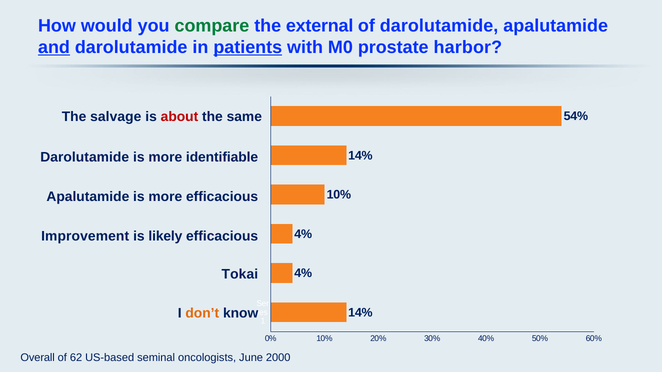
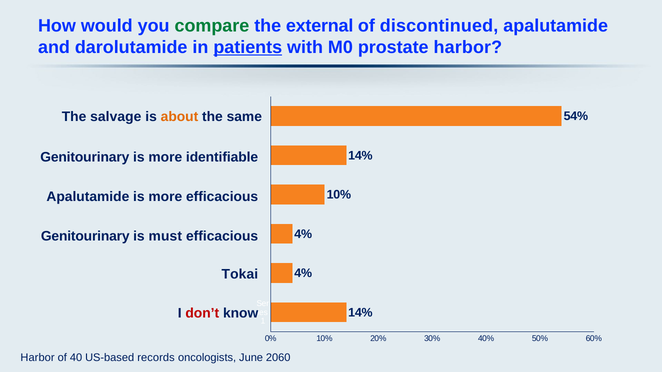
of darolutamide: darolutamide -> discontinued (439, 26)
and underline: present -> none (54, 47)
about colour: red -> orange (179, 117)
Darolutamide: Darolutamide -> Genitourinary (85, 157)
Improvement: Improvement -> Genitourinary (85, 236)
likely: likely -> must (165, 236)
don’t colour: orange -> red (202, 313)
Overall: Overall -> Harbor (38, 358)
62: 62 -> 40 (76, 358)
seminal: seminal -> records (156, 358)
2000: 2000 -> 2060 (278, 358)
